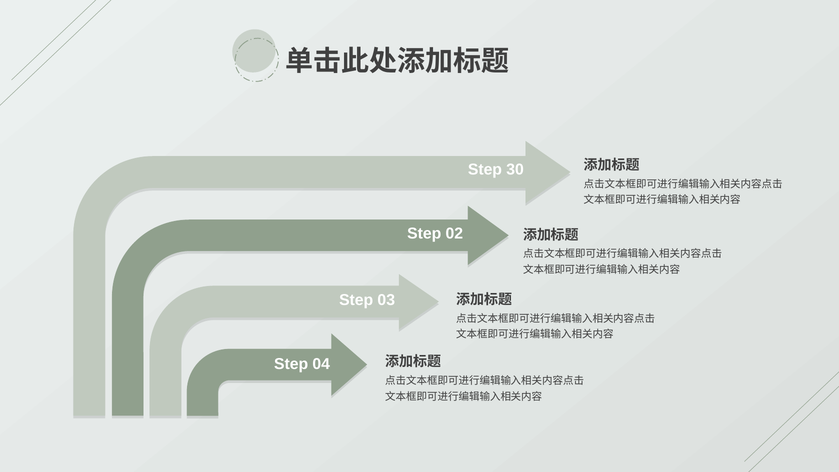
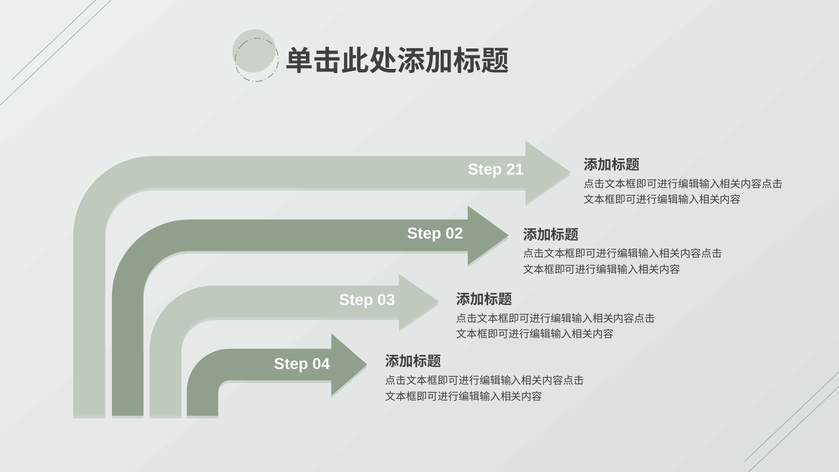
30: 30 -> 21 (515, 170)
